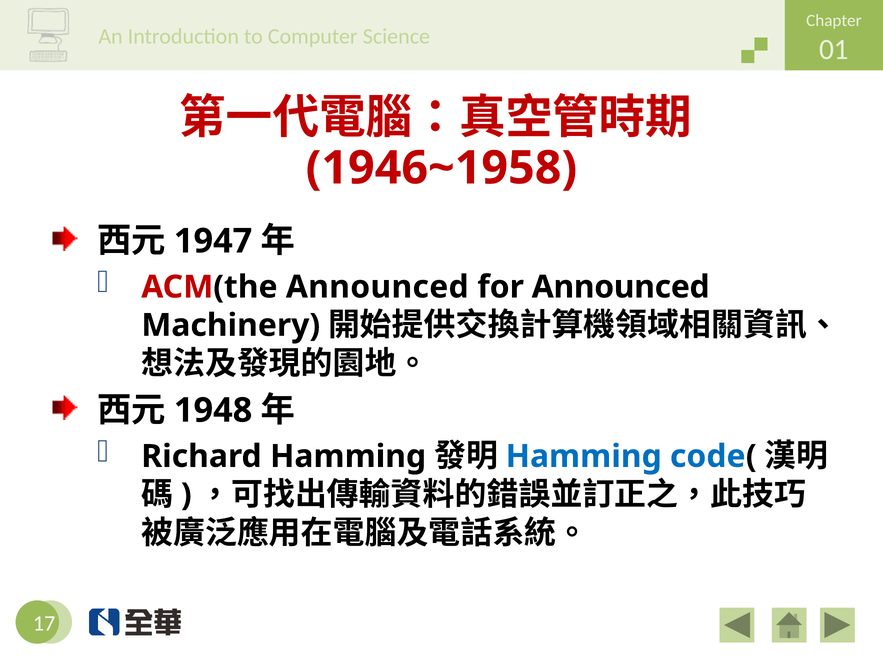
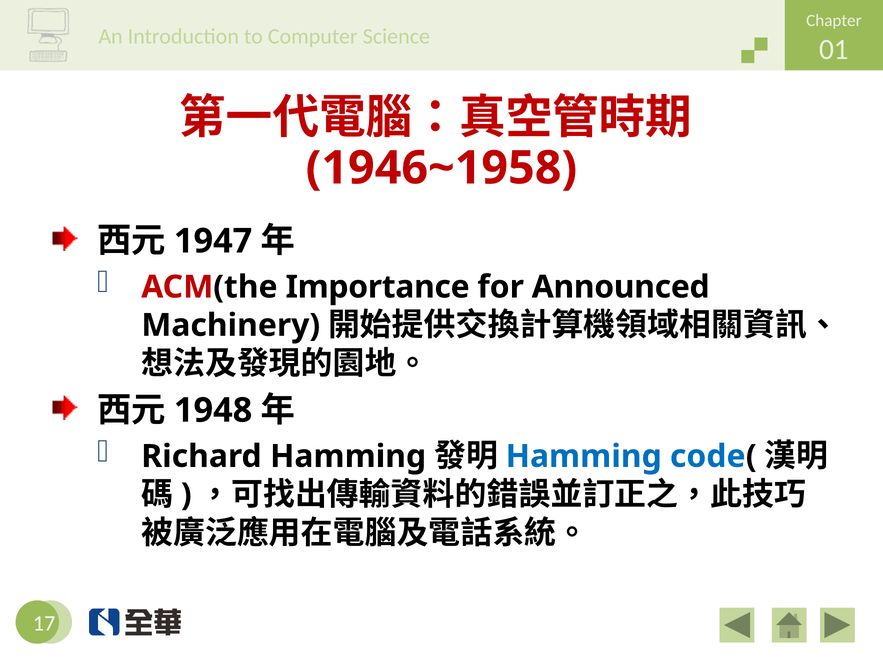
ACM(the Announced: Announced -> Importance (378, 287)
